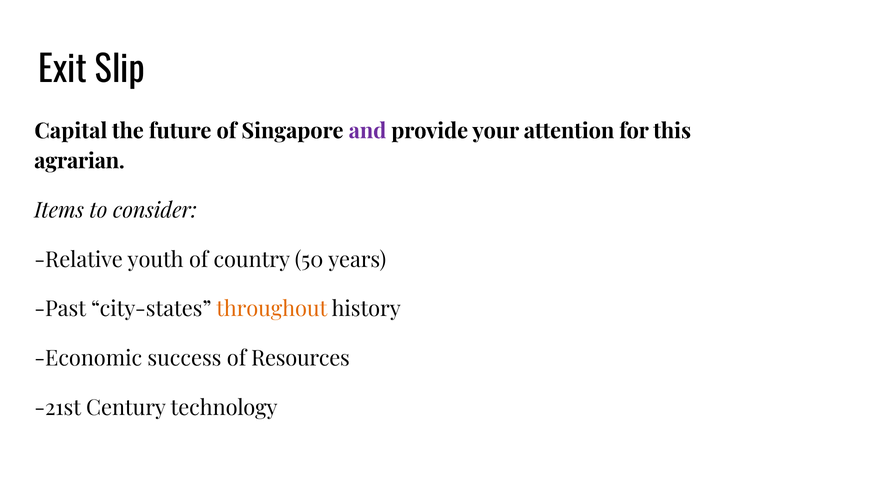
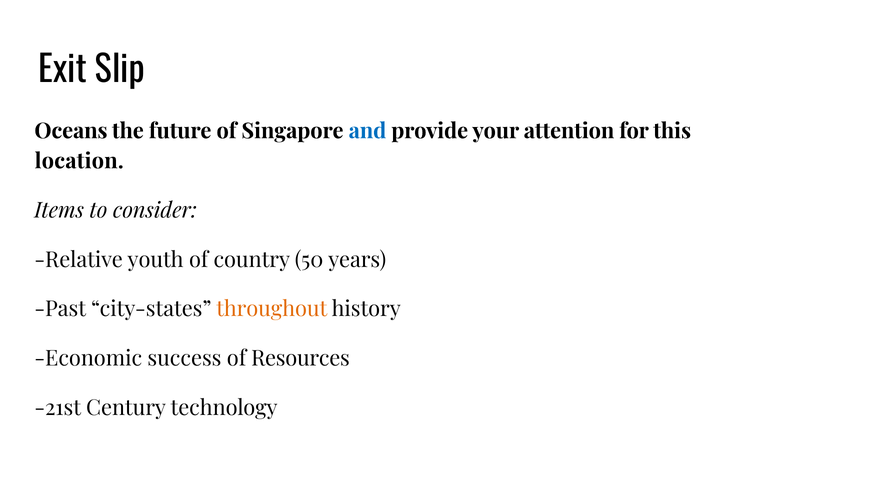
Capital: Capital -> Oceans (71, 131)
and colour: purple -> blue (367, 131)
agrarian: agrarian -> location (79, 161)
